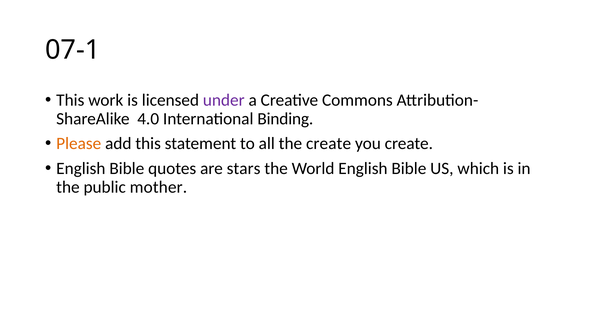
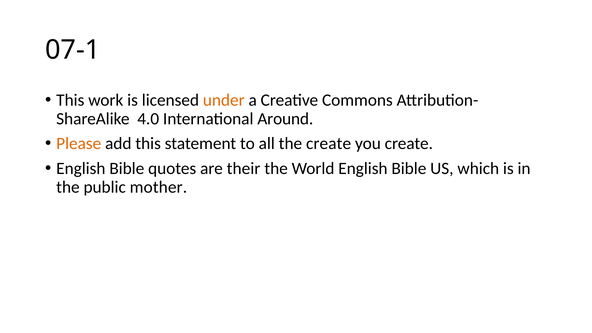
under colour: purple -> orange (224, 100)
Binding: Binding -> Around (285, 119)
stars: stars -> their (244, 168)
